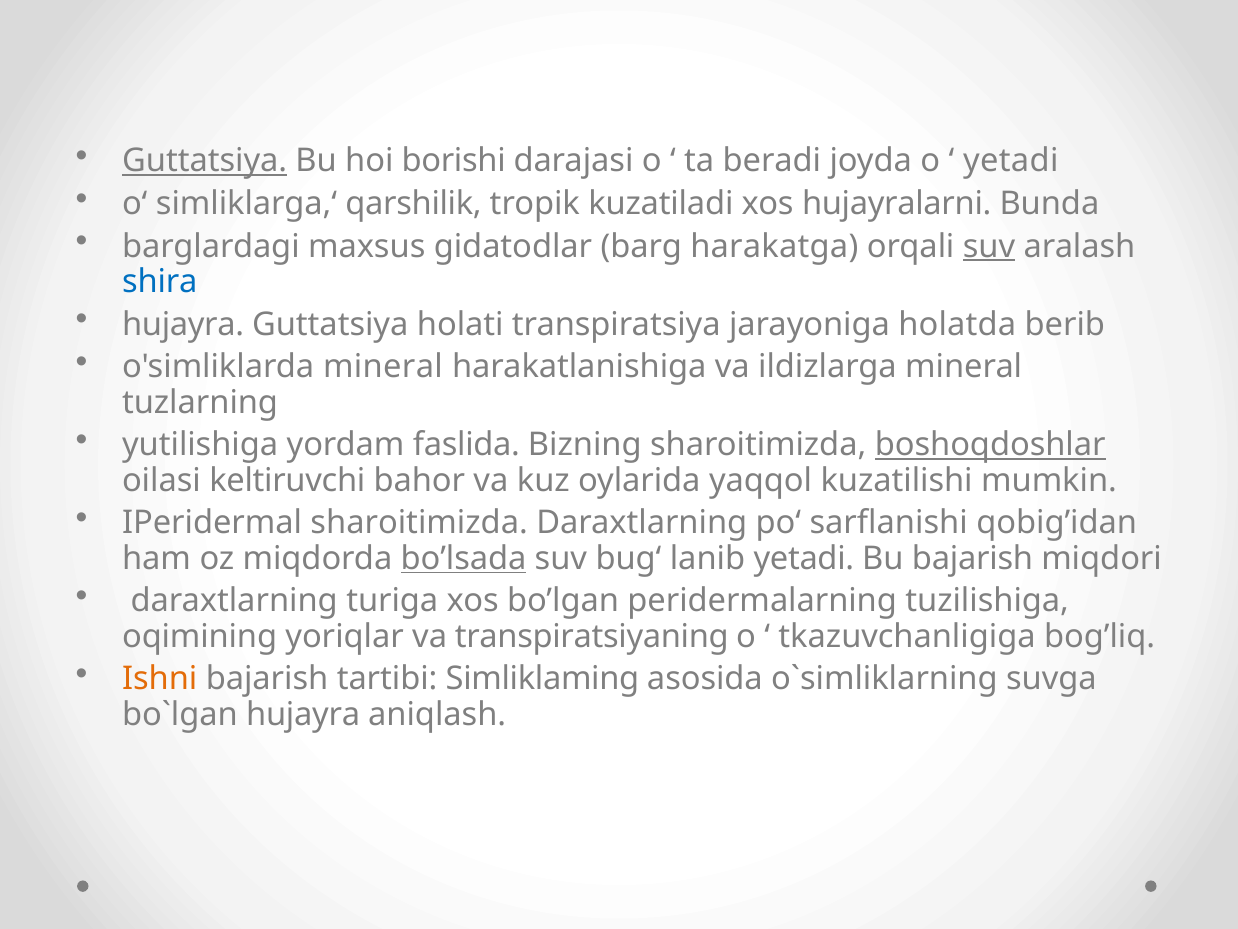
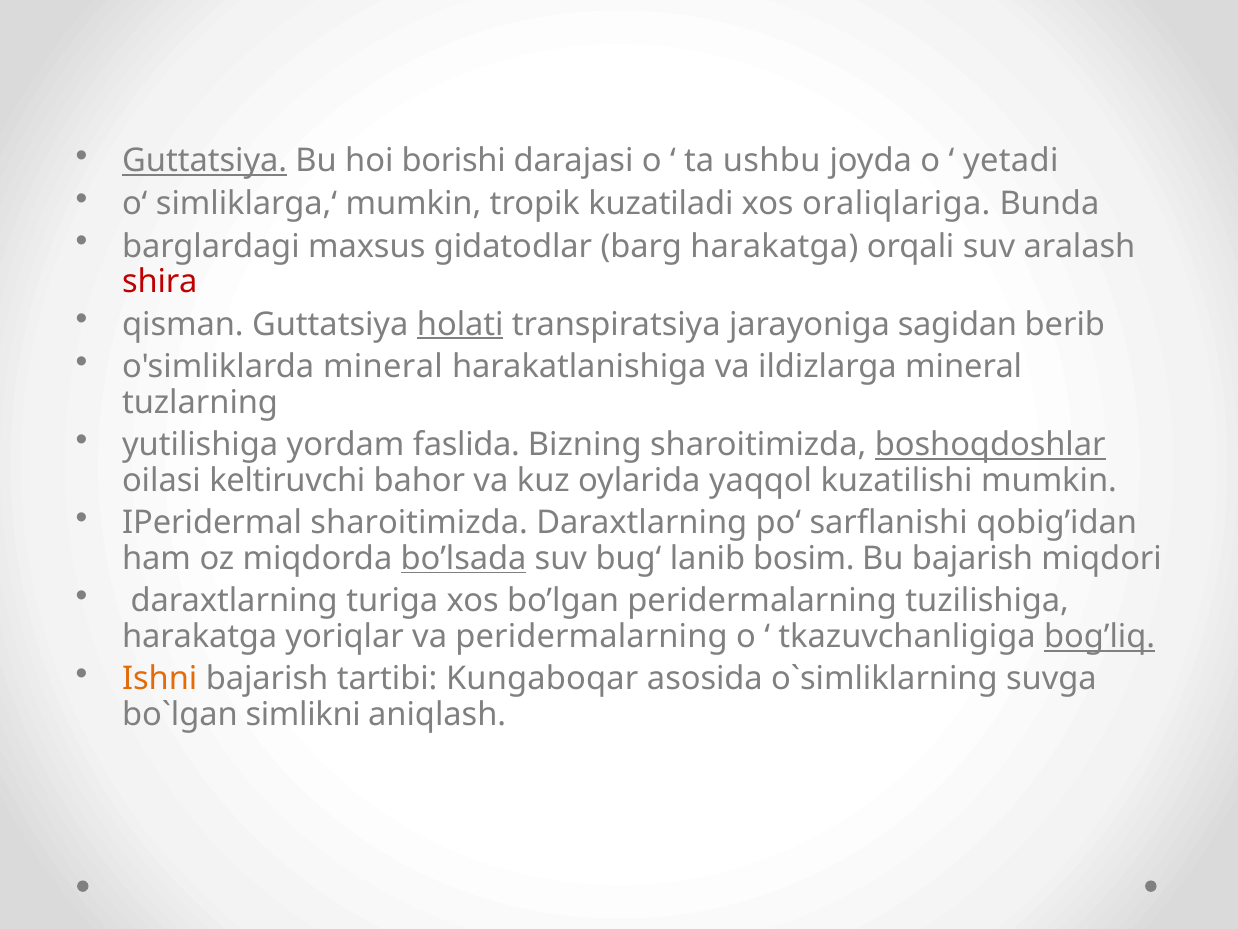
beradi: beradi -> ushbu (772, 161)
simliklarga,‘ qarshilik: qarshilik -> mumkin (413, 204)
hujayralarni: hujayralarni -> oraliqlariga (896, 204)
suv underline: present -> none (989, 246)
shira colour: blue -> red (160, 282)
hujayra: hujayra -> qisman (183, 324)
holati underline: none -> present (460, 324)
holatda: holatda -> sagidan (957, 324)
lanib yetadi: yetadi -> bosim (804, 558)
oqimining: oqimining -> harakatga (200, 636)
va transpiratsiyaning: transpiratsiyaning -> peridermalarning (592, 636)
bog’liq underline: none -> present (1100, 636)
Simliklaming: Simliklaming -> Kungaboqar (542, 679)
hujayra: hujayra -> simlikni (303, 714)
